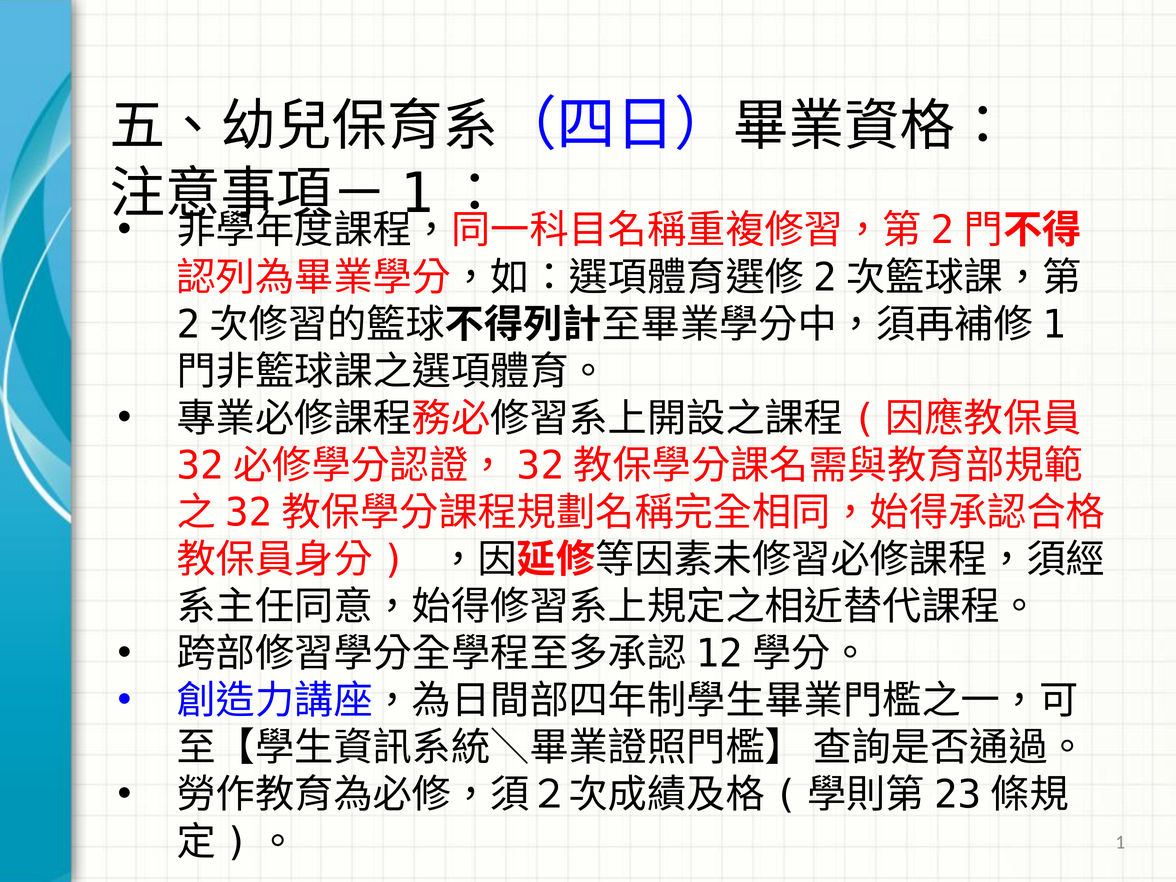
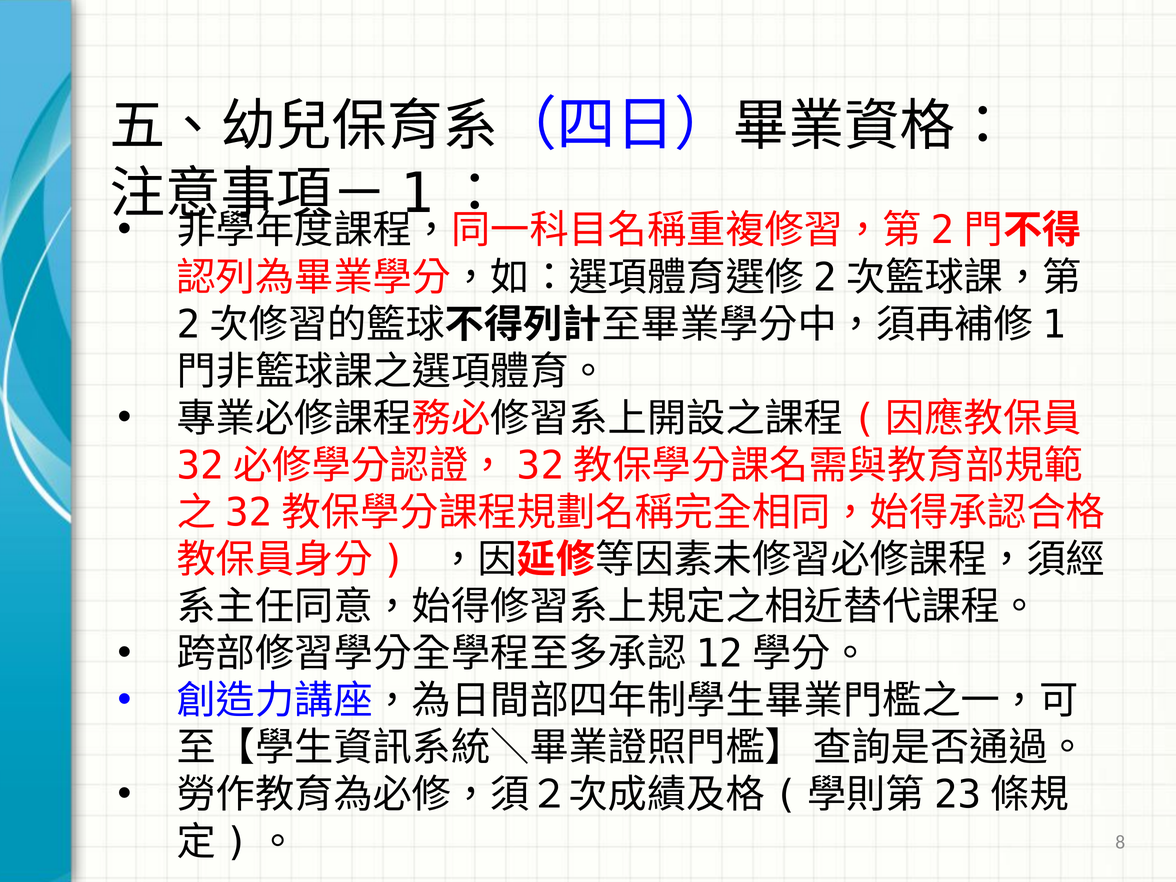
1: 1 -> 8 (1120, 842)
